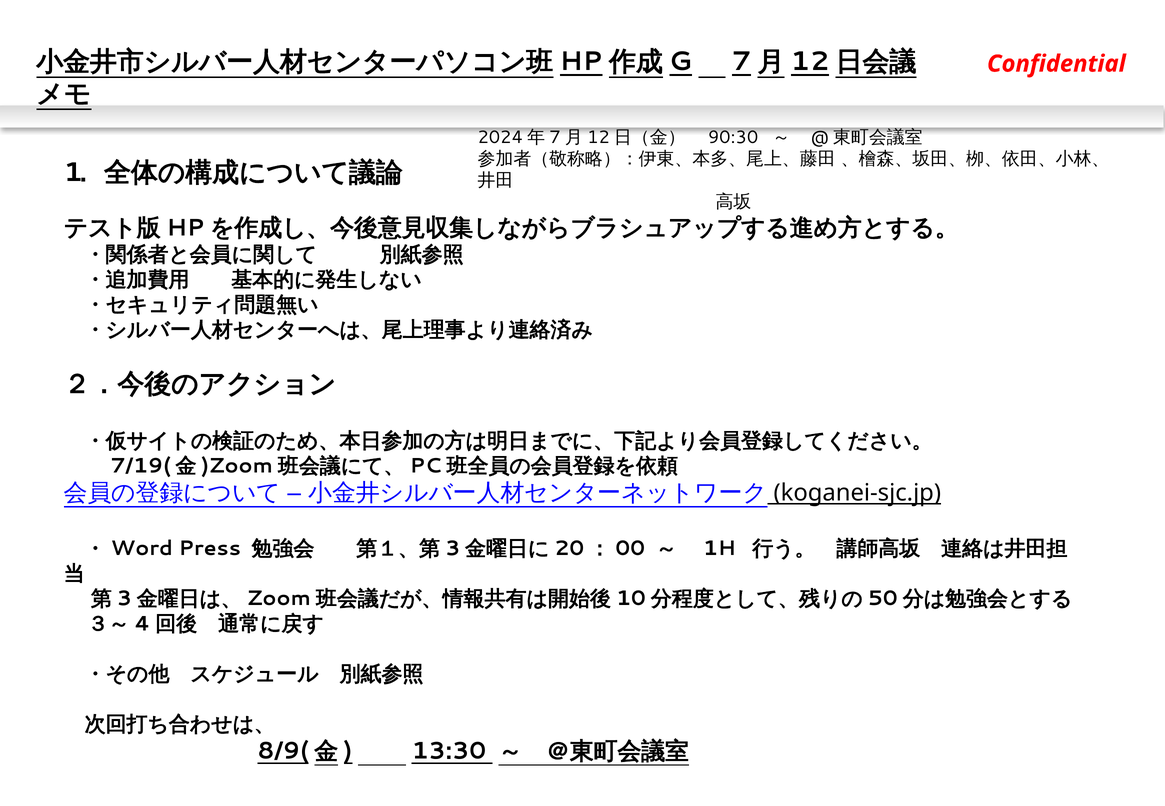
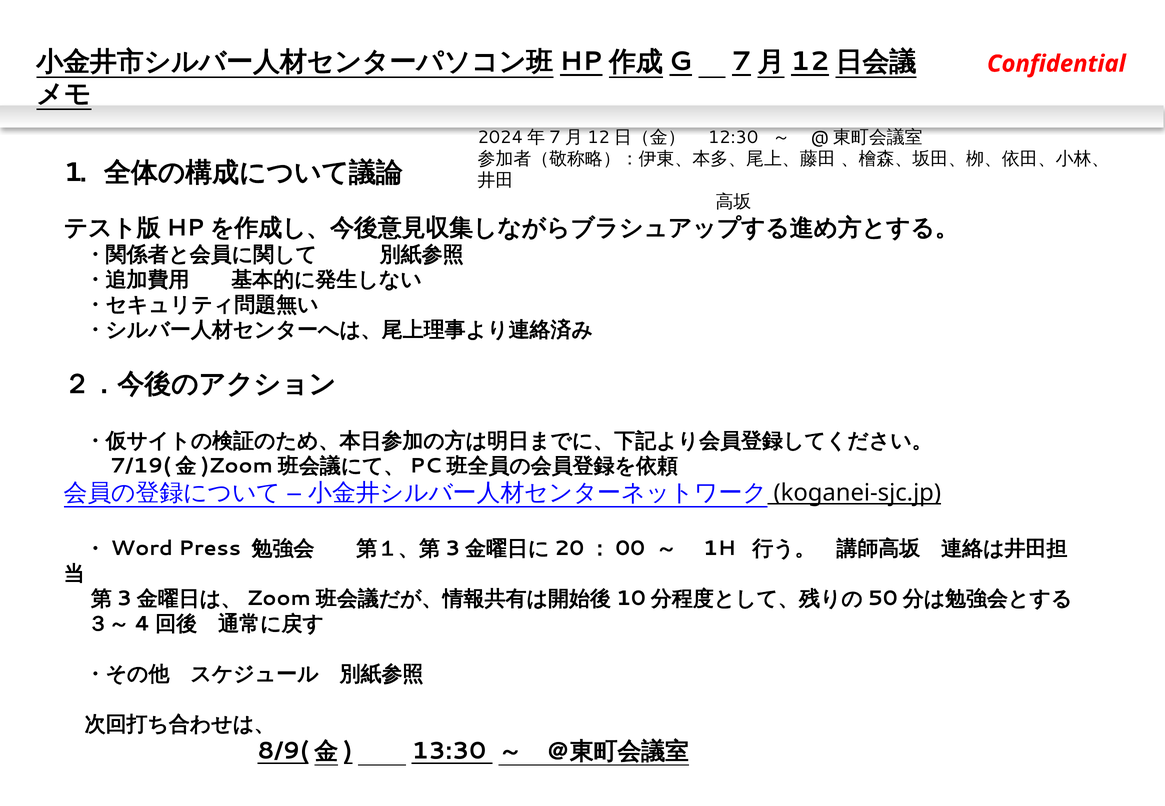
90:30: 90:30 -> 12:30 (733, 138)
